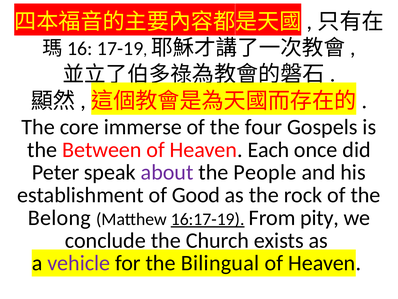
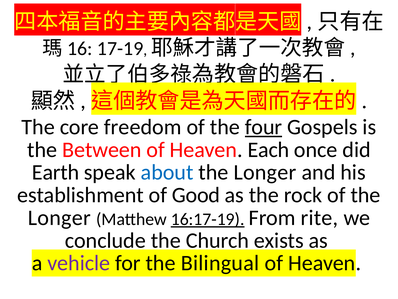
immerse: immerse -> freedom (143, 127)
four underline: none -> present (264, 127)
Peter: Peter -> Earth (56, 172)
about colour: purple -> blue (167, 172)
People: People -> Longer (265, 172)
Belong: Belong -> Longer (59, 217)
pity: pity -> rite (319, 217)
